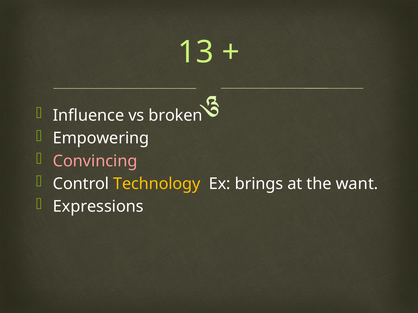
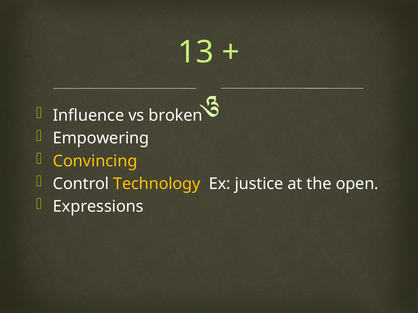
Convincing colour: pink -> yellow (95, 161)
brings: brings -> justice (259, 184)
want: want -> open (357, 184)
